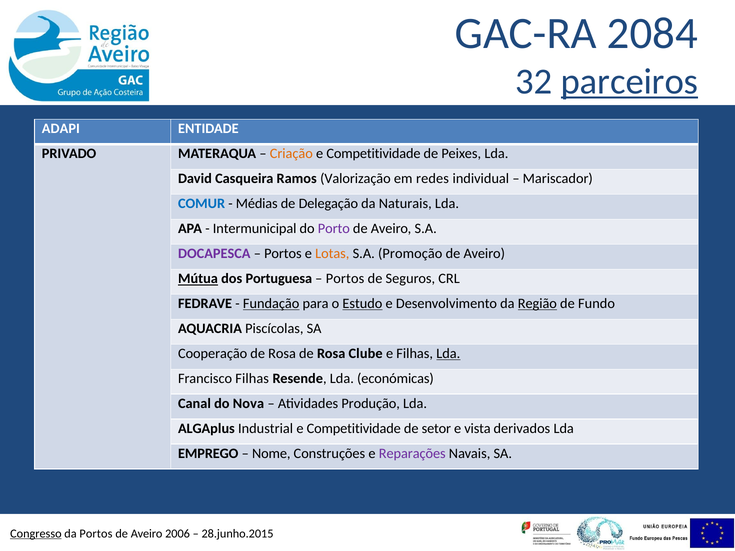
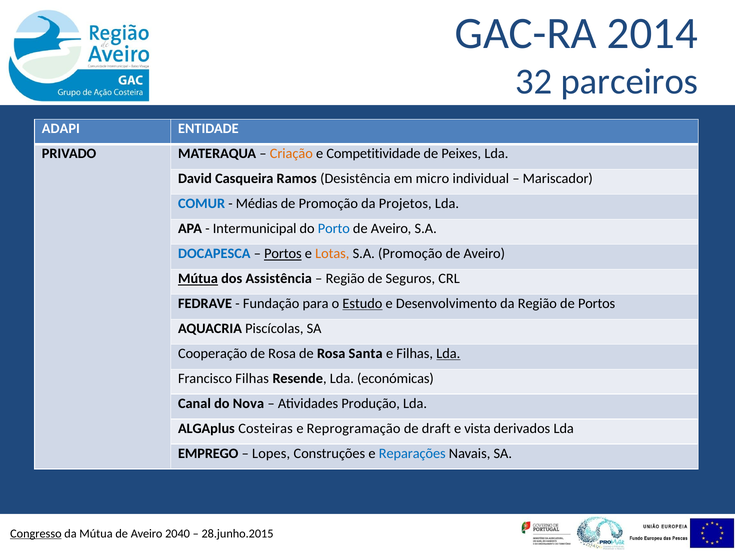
2084: 2084 -> 2014 (652, 33)
parceiros underline: present -> none (630, 82)
Valorização: Valorização -> Desistência (355, 179)
redes: redes -> micro (432, 179)
de Delegação: Delegação -> Promoção (328, 204)
Naturais: Naturais -> Projetos (405, 204)
Porto colour: purple -> blue (334, 229)
DOCAPESCA colour: purple -> blue (214, 254)
Portos underline: none -> present (283, 254)
Portuguesa: Portuguesa -> Assistência (279, 279)
Portos: Portos -> Região (345, 279)
Fundação underline: present -> none (271, 304)
Região underline: present -> none (537, 304)
de Fundo: Fundo -> Portos (597, 304)
Clube: Clube -> Santa (366, 354)
Industrial: Industrial -> Costeiras (266, 429)
Competitividade: Competitividade -> Reprogramação (354, 429)
setor: setor -> draft (436, 429)
Nome: Nome -> Lopes (271, 454)
Reparações colour: purple -> blue (412, 454)
da Portos: Portos -> Mútua (96, 534)
2006: 2006 -> 2040 (178, 534)
